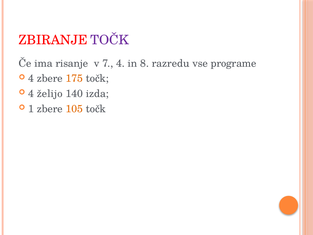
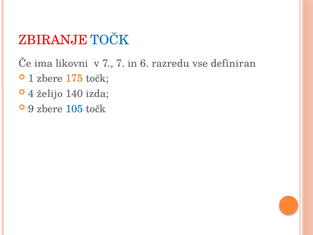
TOČK colour: purple -> blue (110, 40)
risanje: risanje -> likovni (72, 63)
7 4: 4 -> 7 (120, 63)
8: 8 -> 6 (145, 63)
programe: programe -> definiran (233, 63)
4: 4 -> 1 (31, 78)
1: 1 -> 9 (31, 109)
105 colour: orange -> blue (74, 109)
